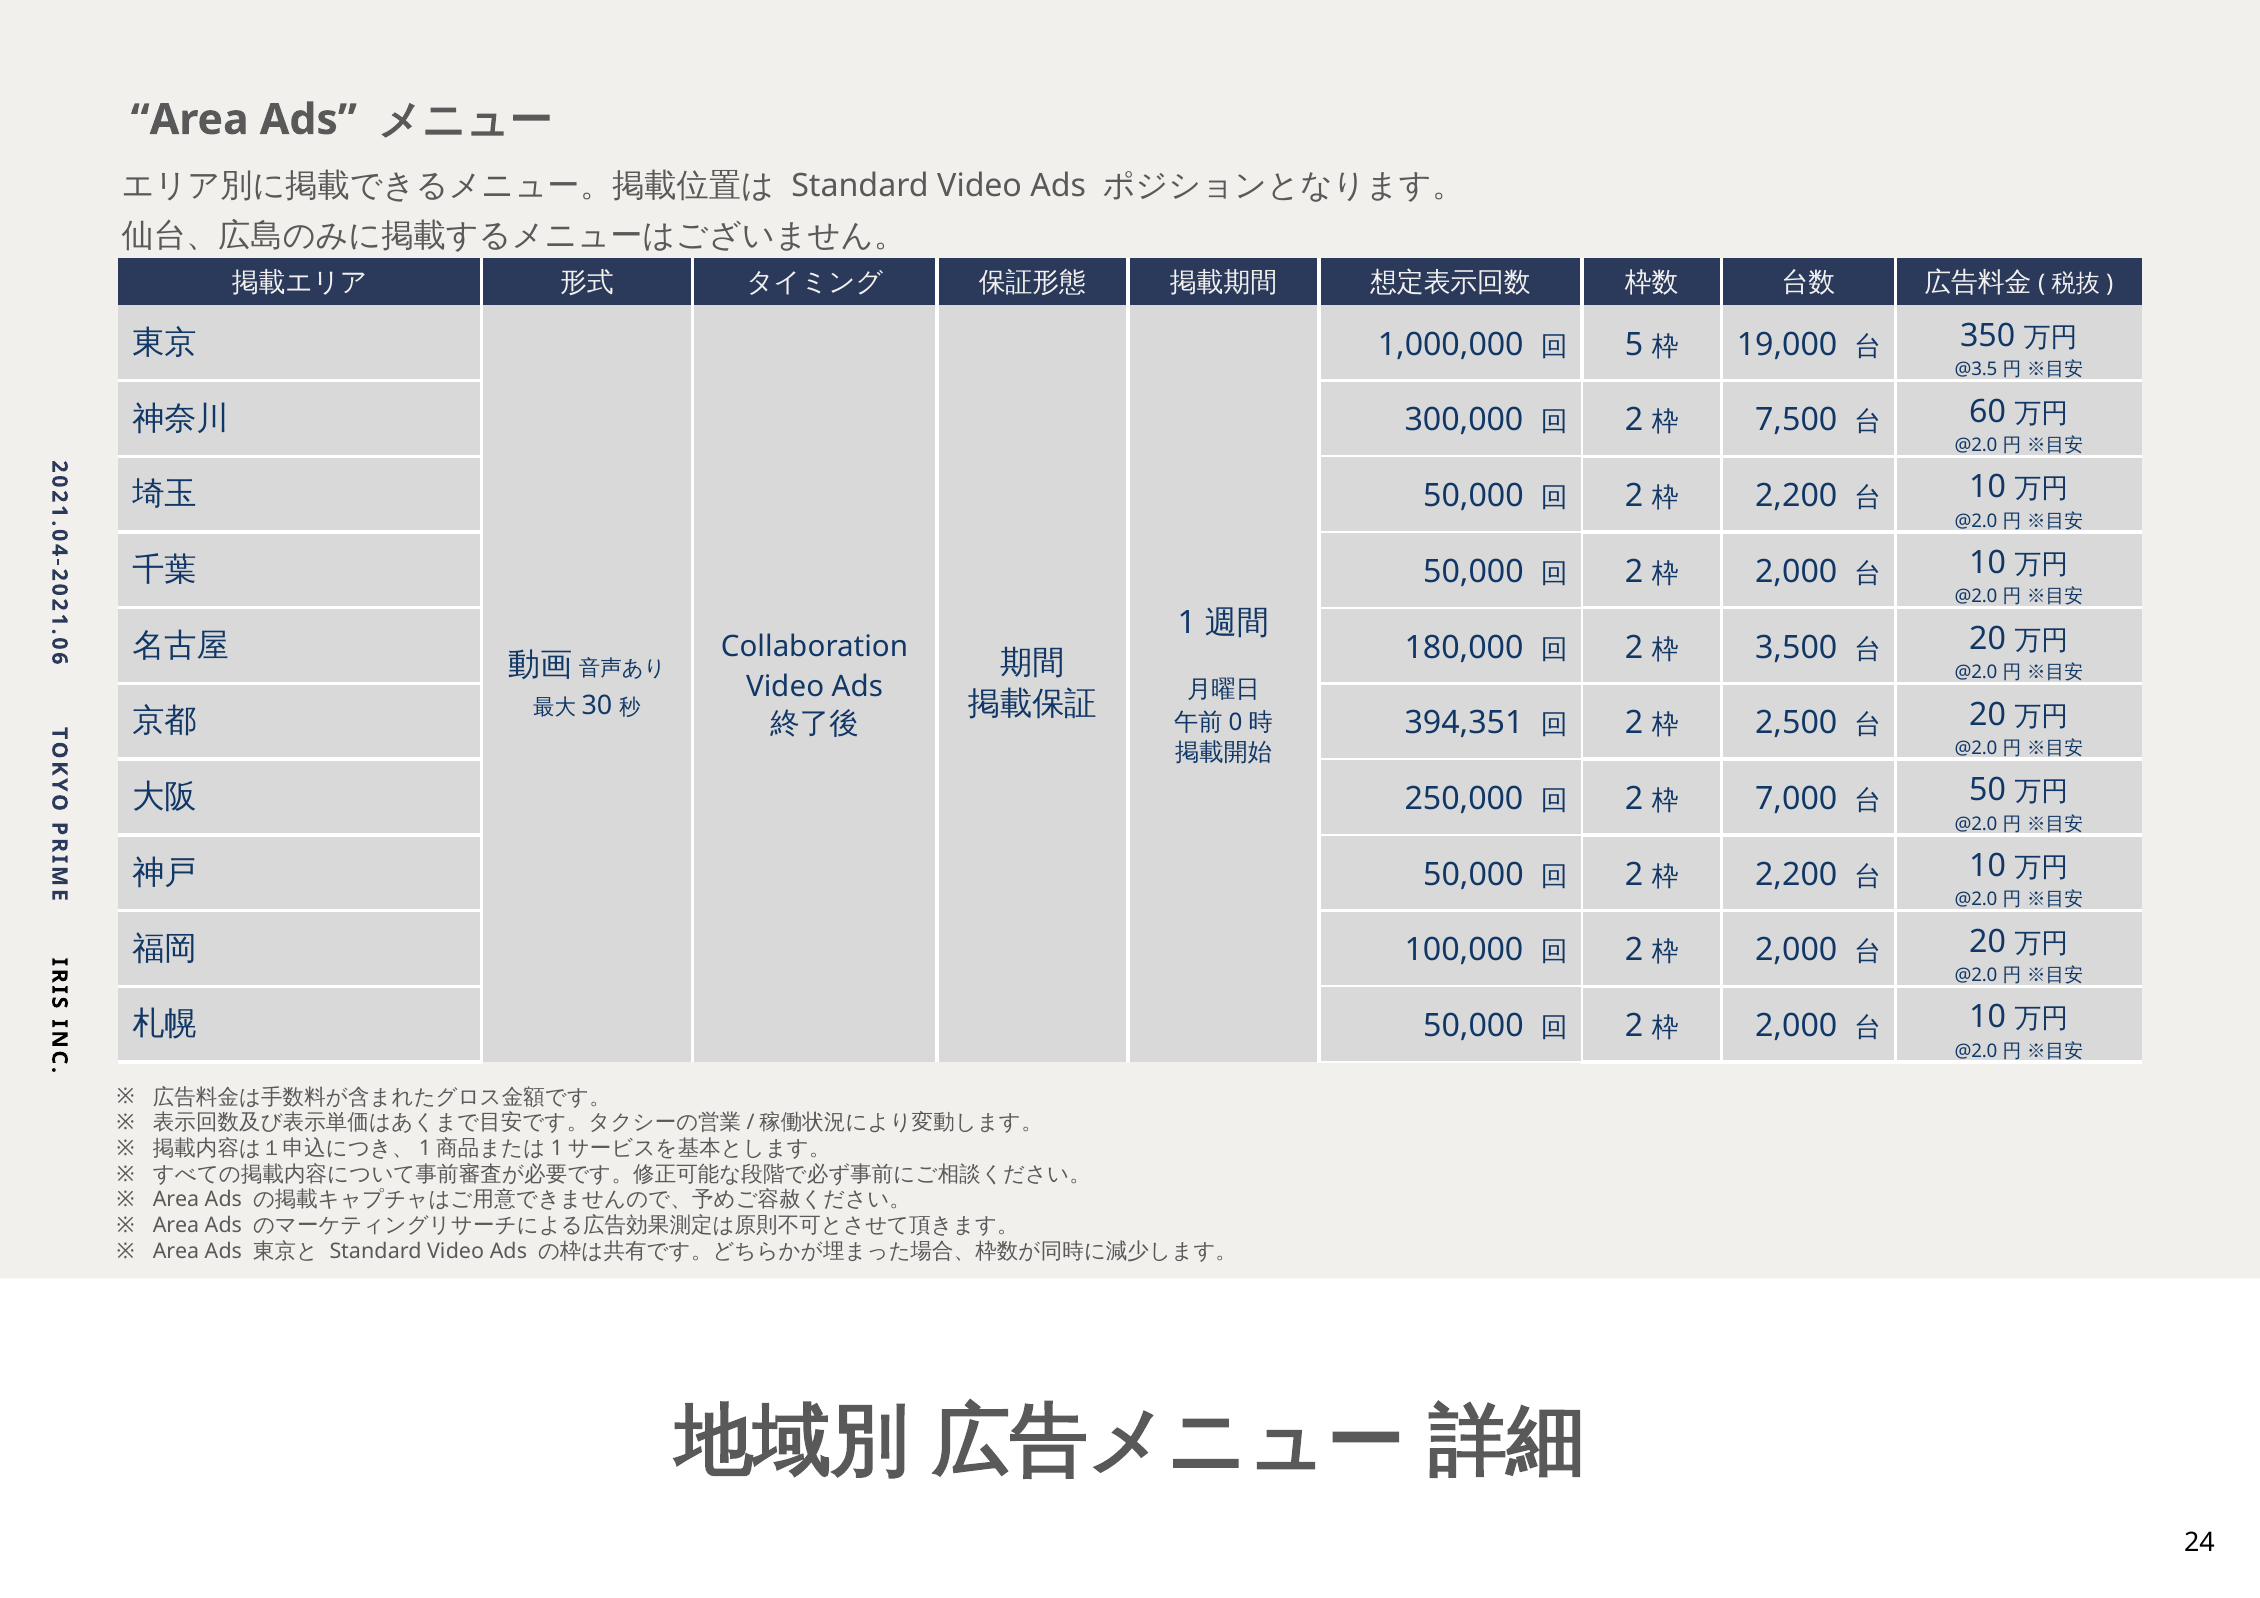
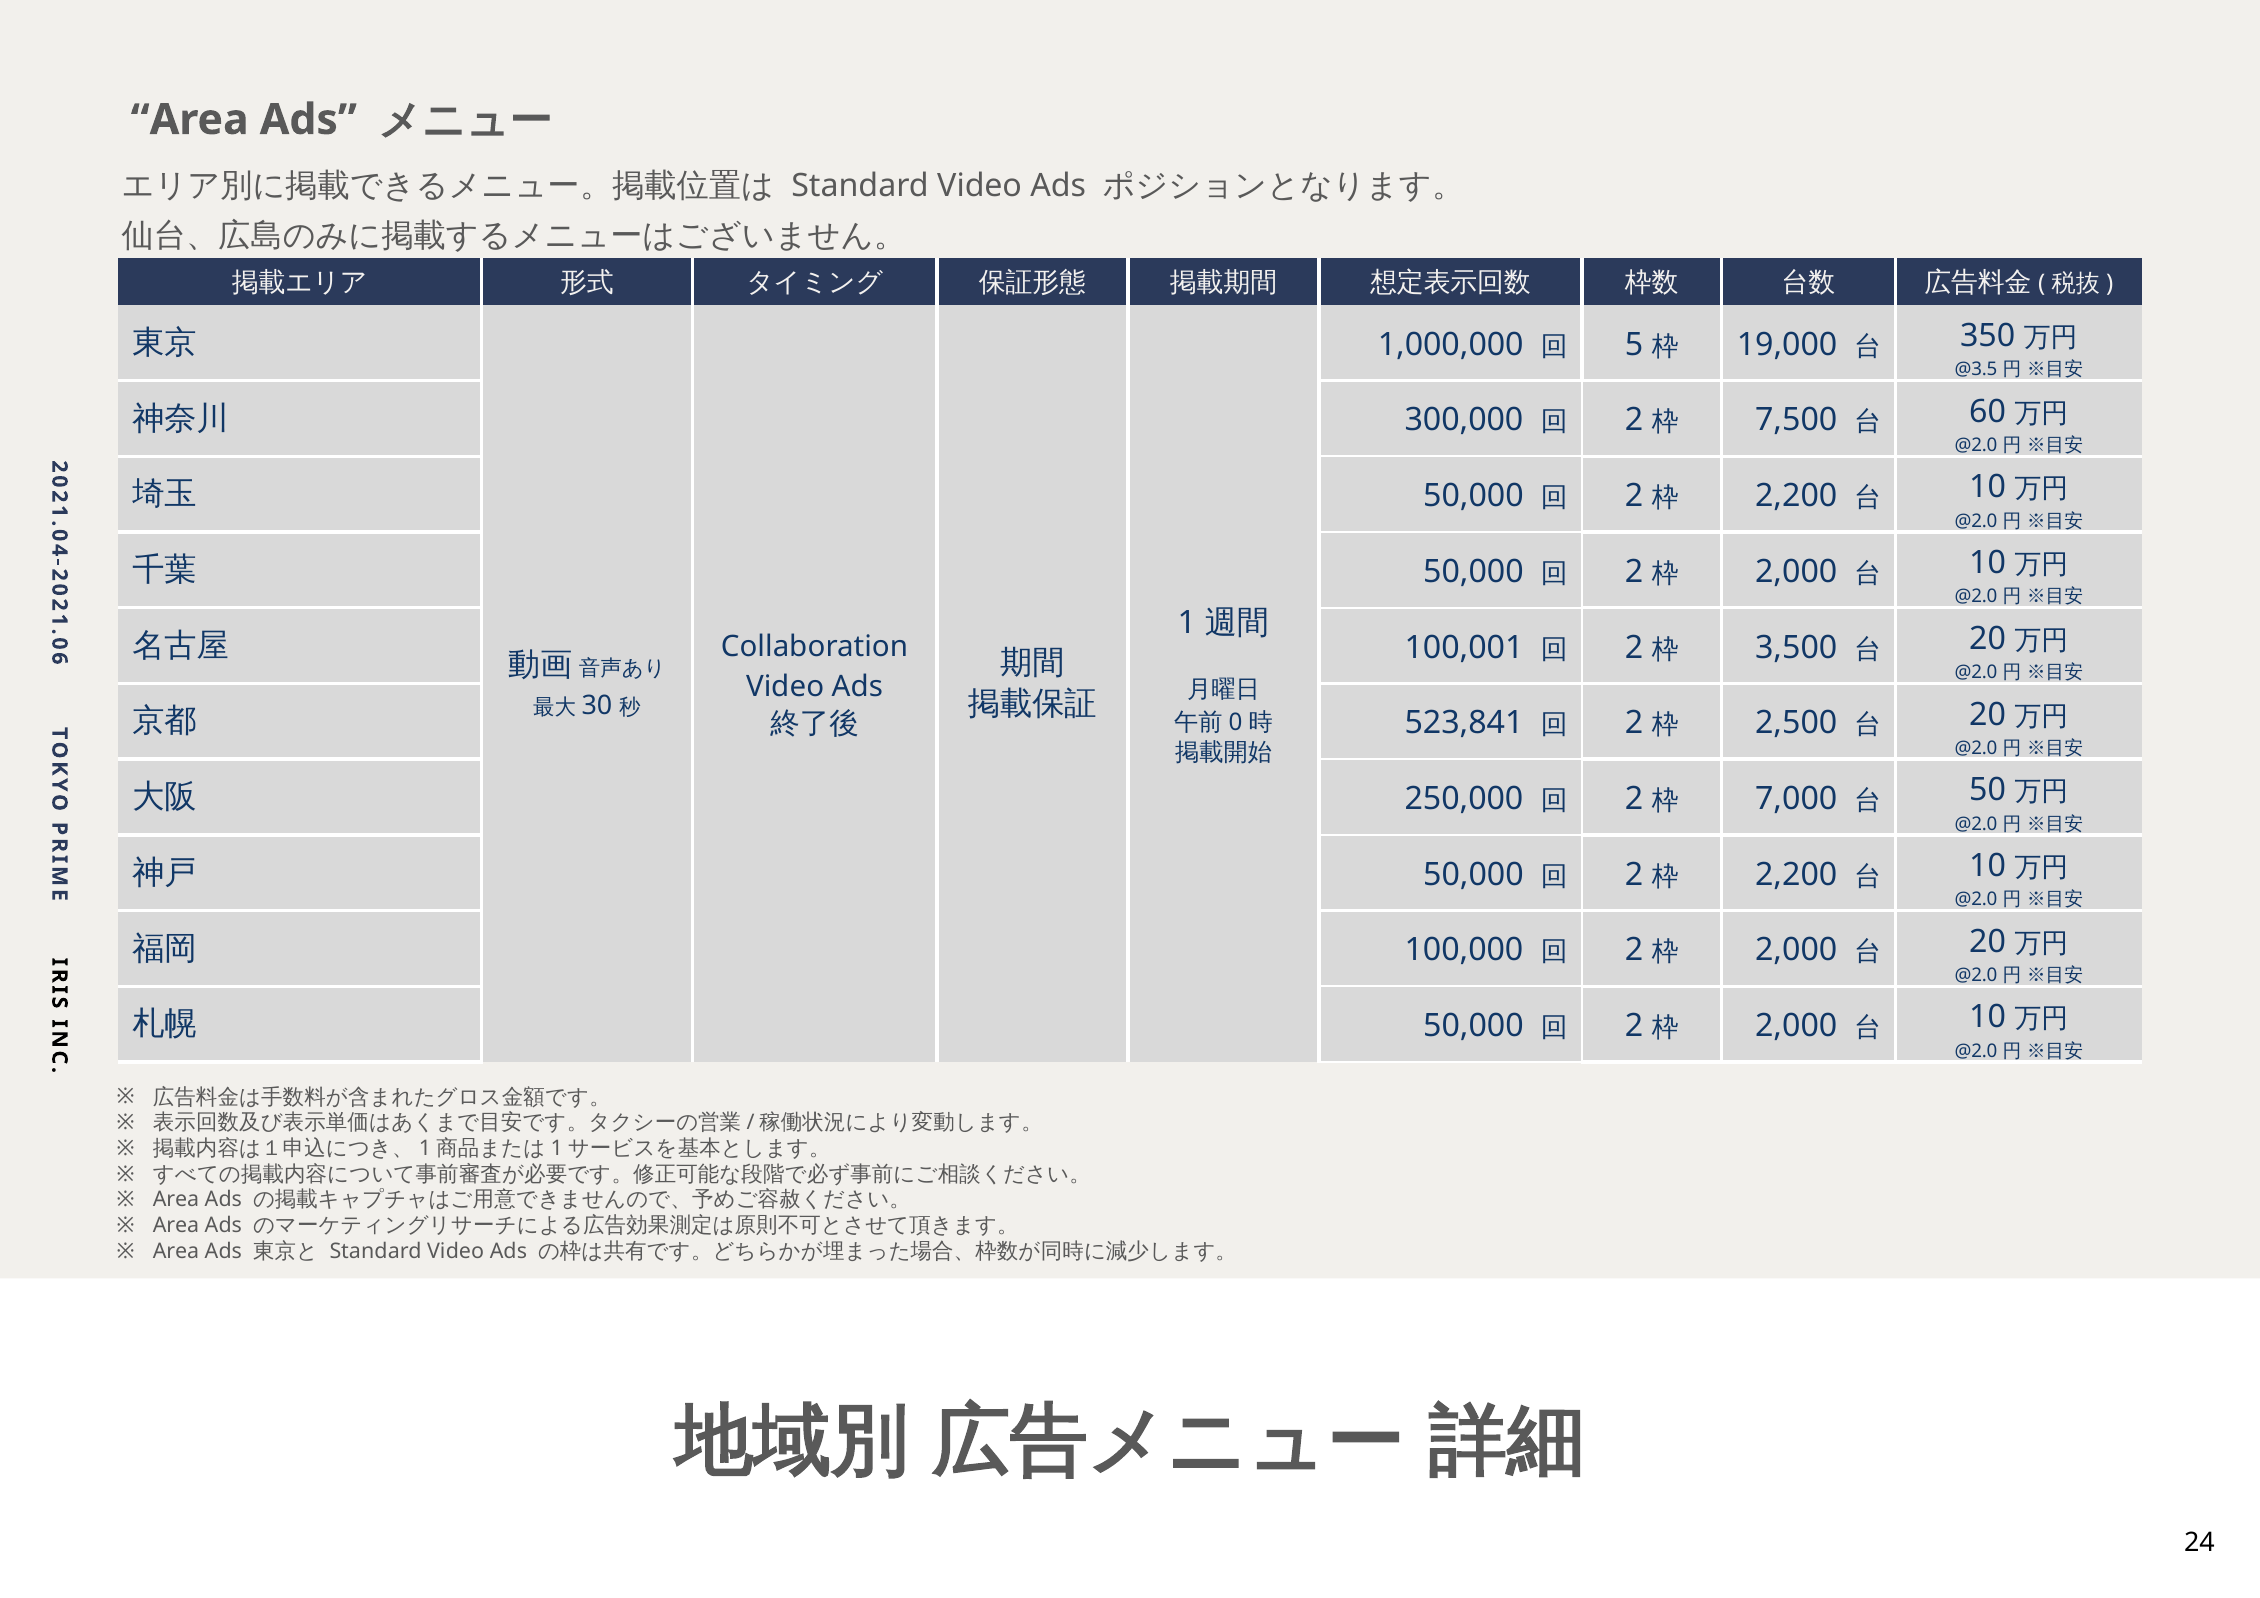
180,000: 180,000 -> 100,001 (1464, 647)
394,351: 394,351 -> 523,841 (1464, 723)
